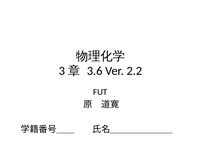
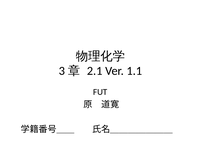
3.6: 3.6 -> 2.1 (95, 71)
2.2: 2.2 -> 1.1 (134, 71)
